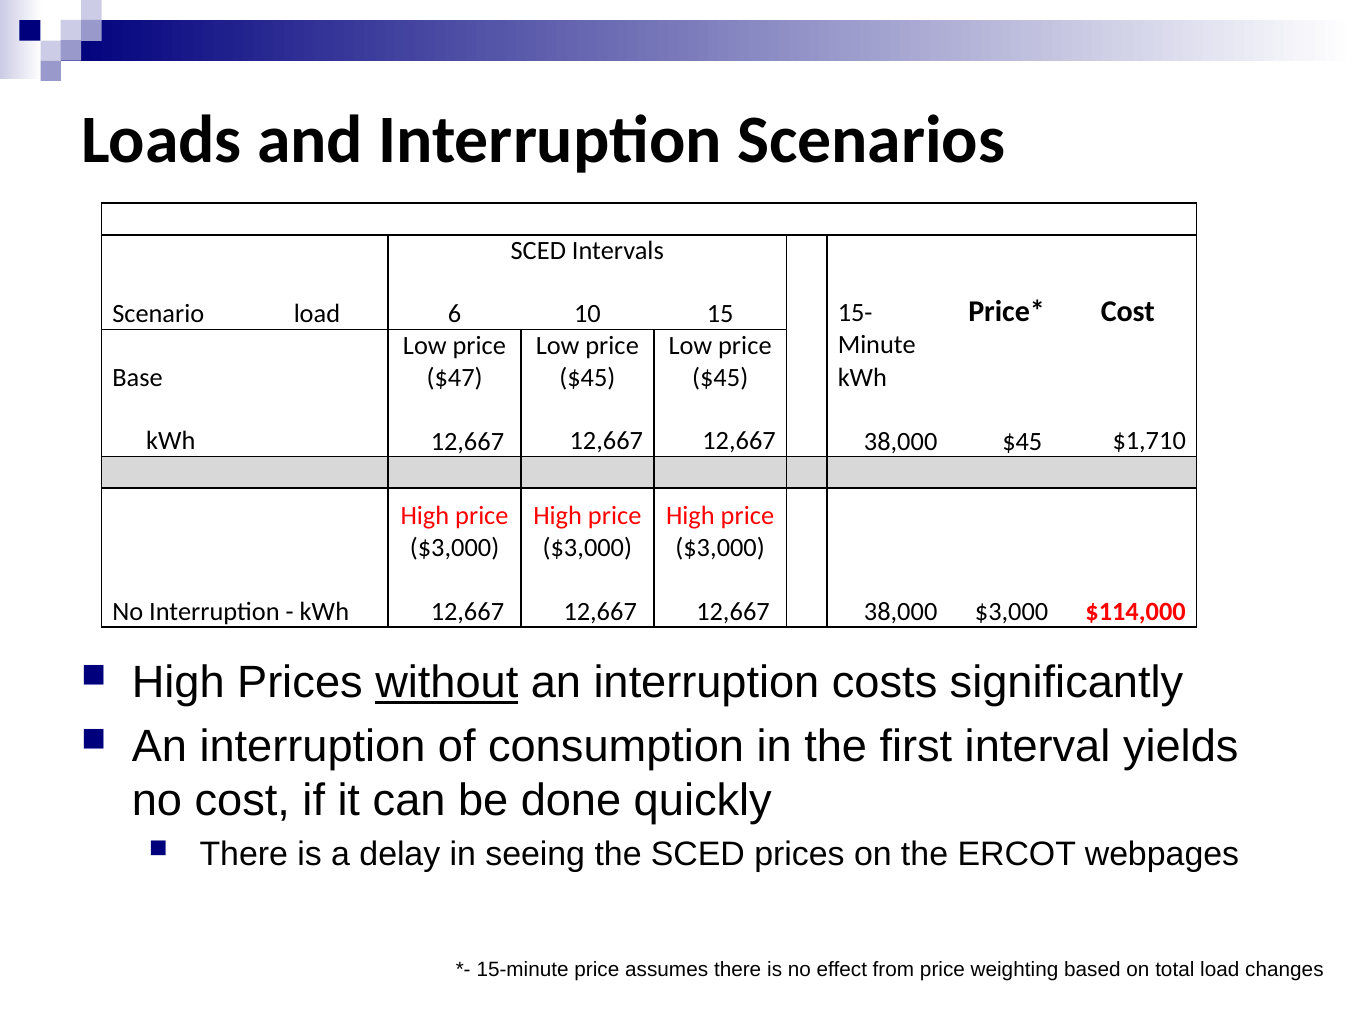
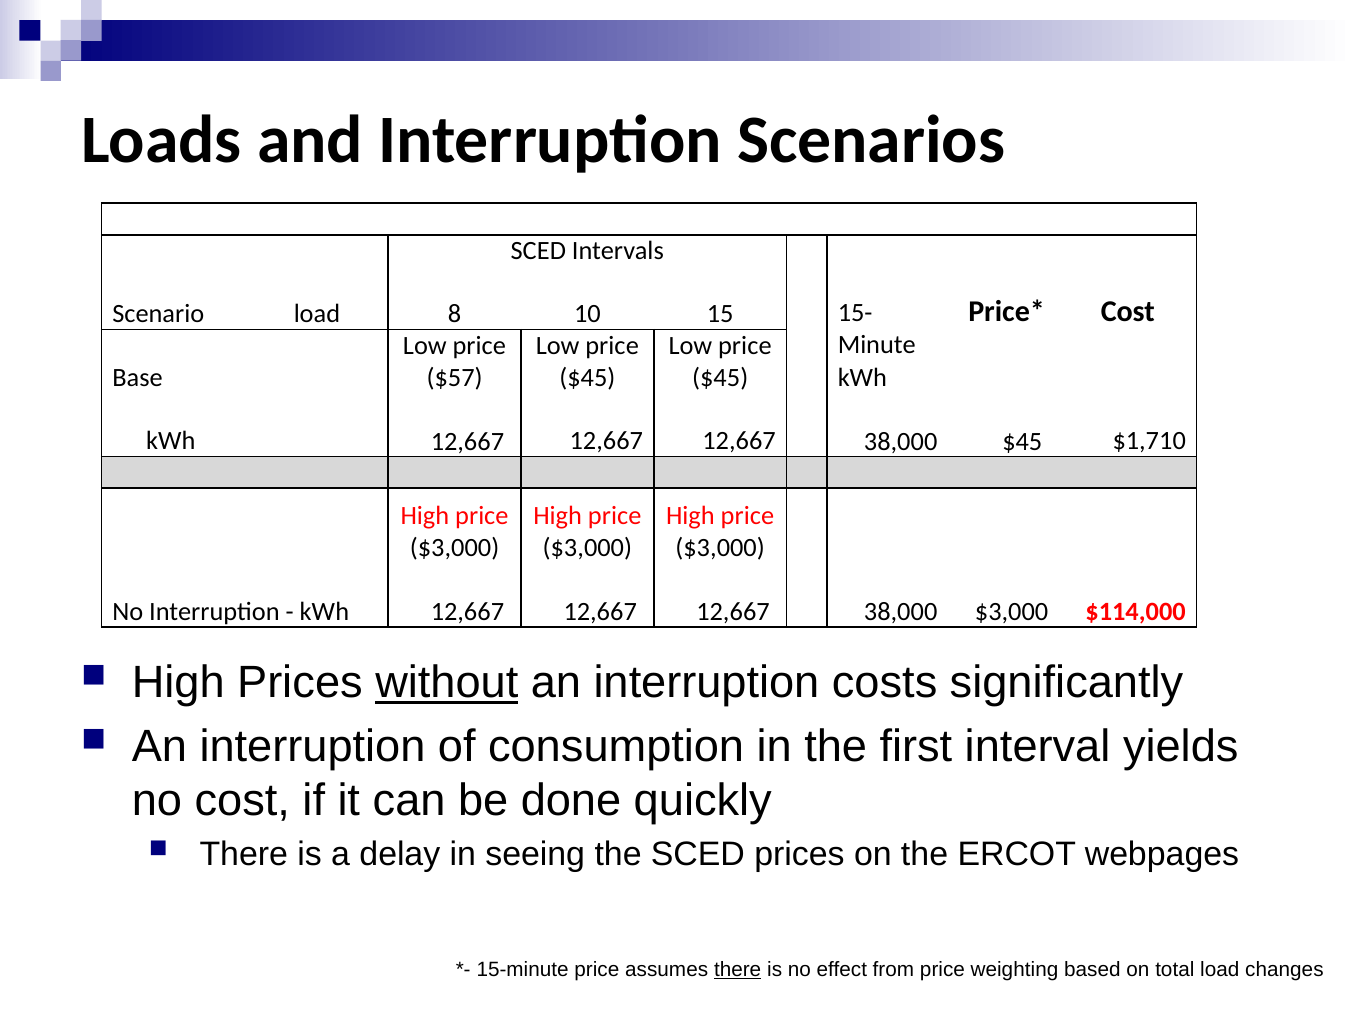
6: 6 -> 8 (455, 314)
$47: $47 -> $57 (455, 378)
there underline: none -> present (738, 969)
